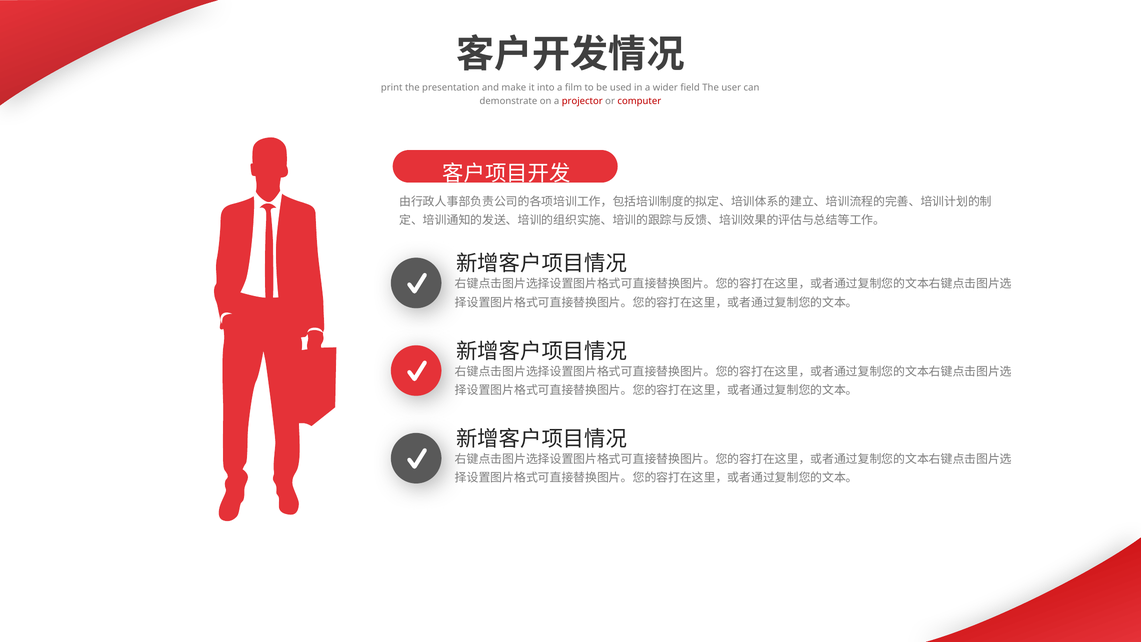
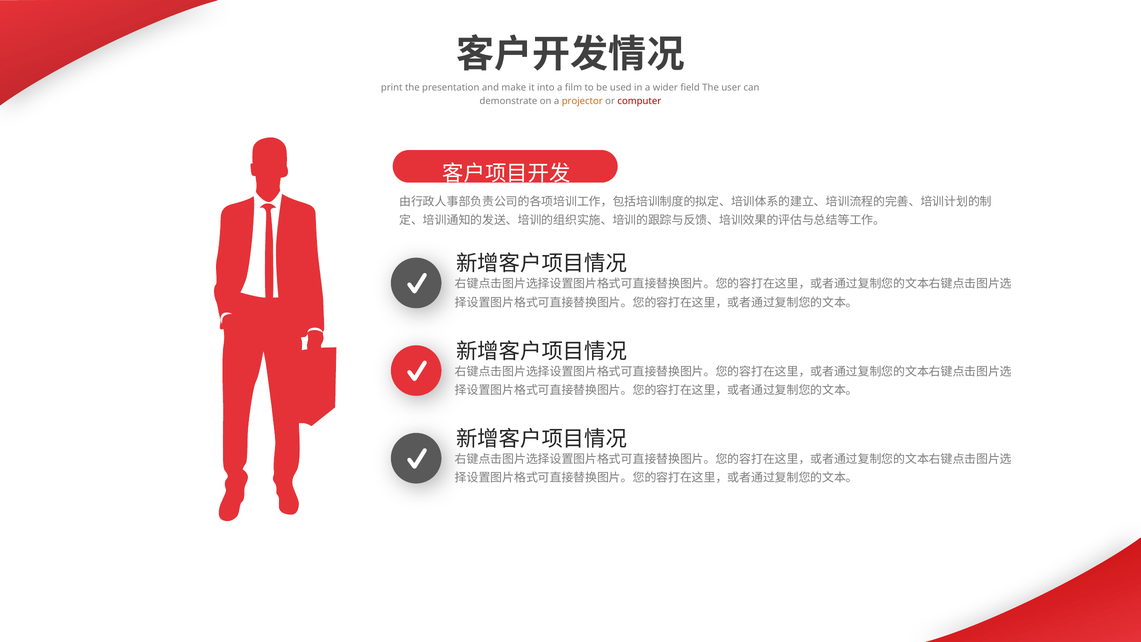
projector colour: red -> orange (582, 101)
